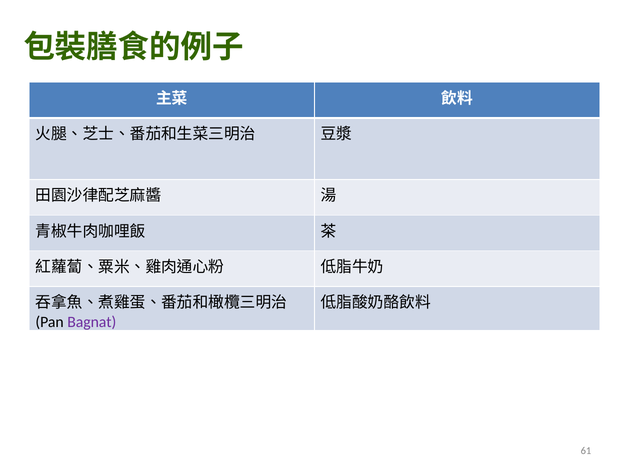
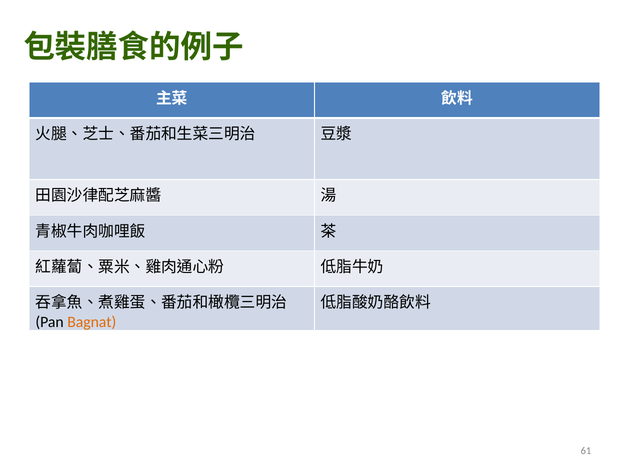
Bagnat colour: purple -> orange (92, 322)
